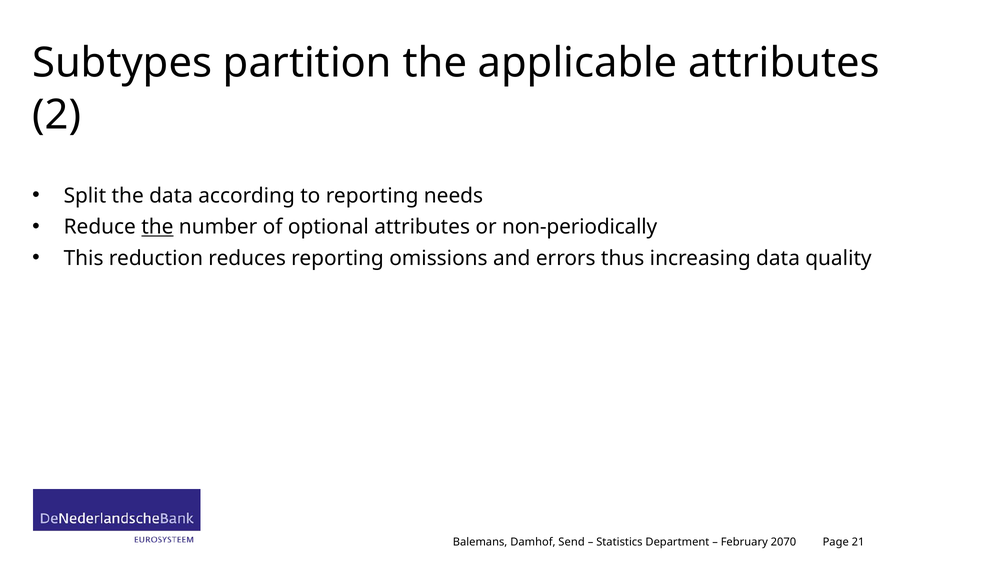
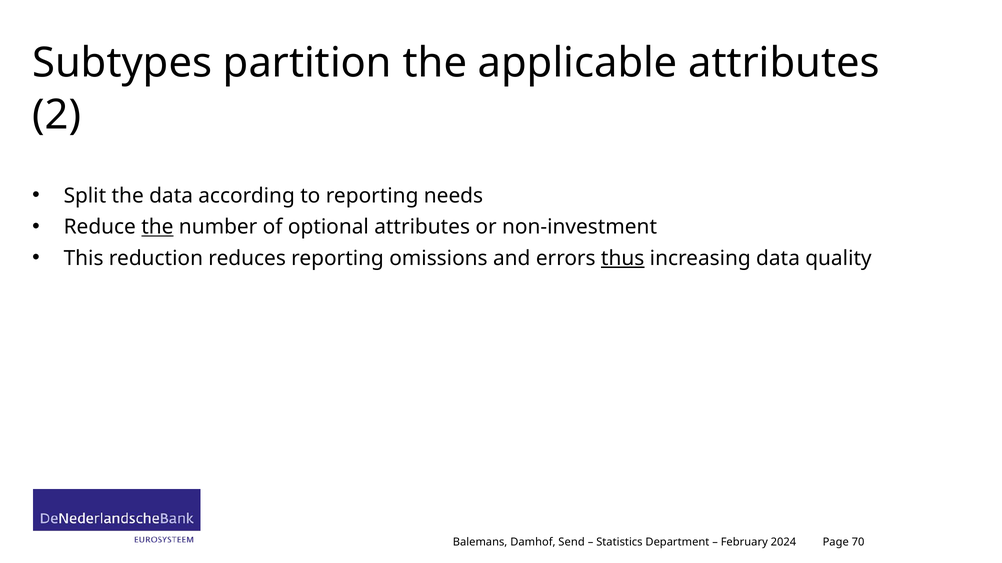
non-periodically: non-periodically -> non-investment (580, 227)
thus underline: none -> present (623, 259)
2070: 2070 -> 2024 (783, 543)
21: 21 -> 70 (858, 543)
